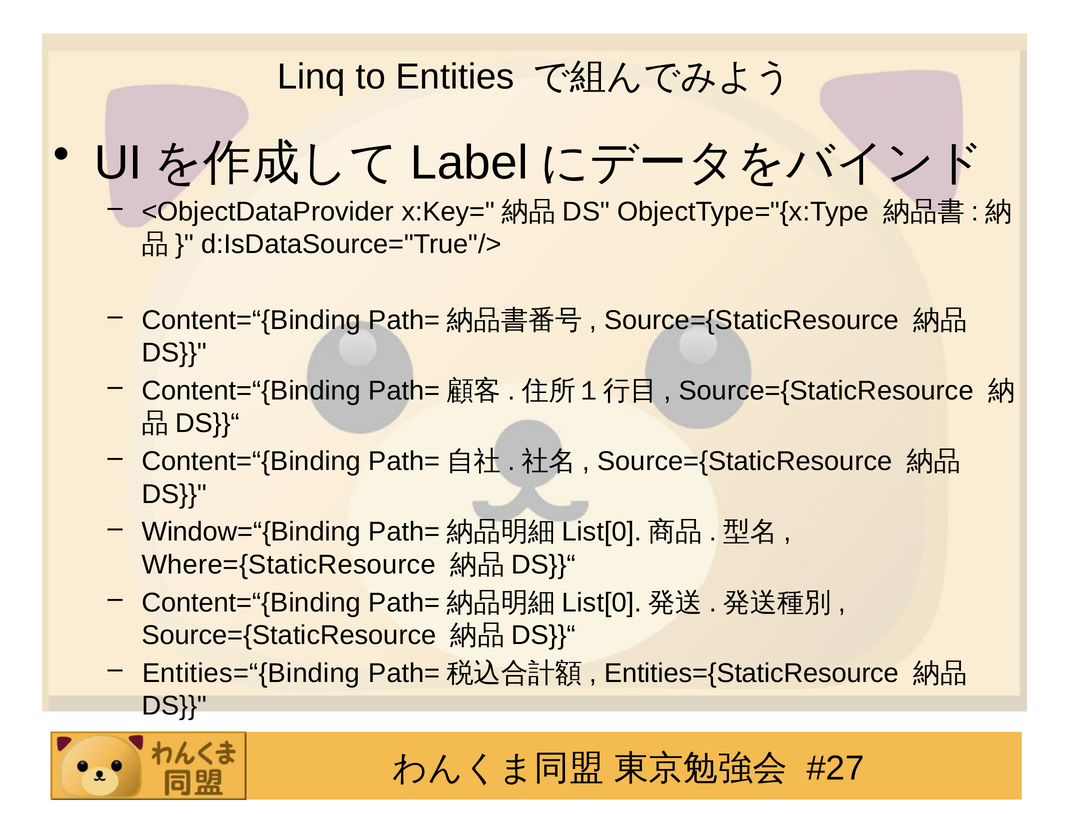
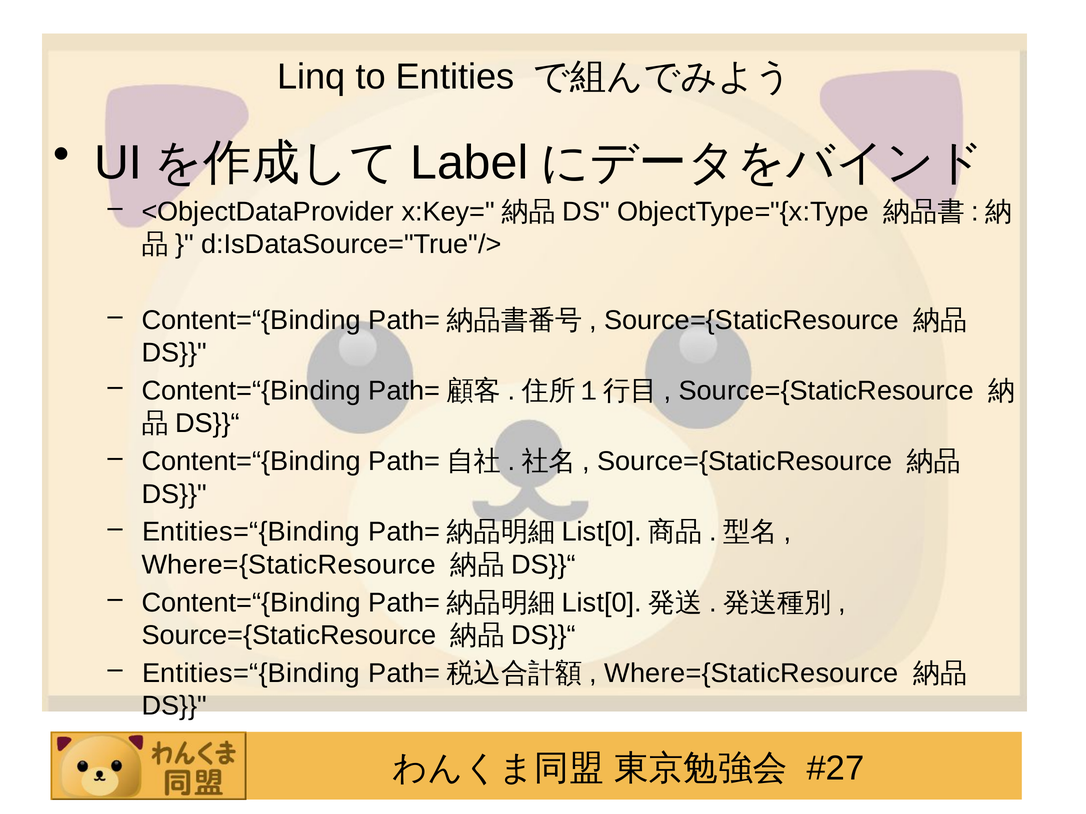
Window=“{Binding: Window=“{Binding -> Entities=“{Binding (251, 532)
Entities={StaticResource: Entities={StaticResource -> Where={StaticResource (751, 674)
